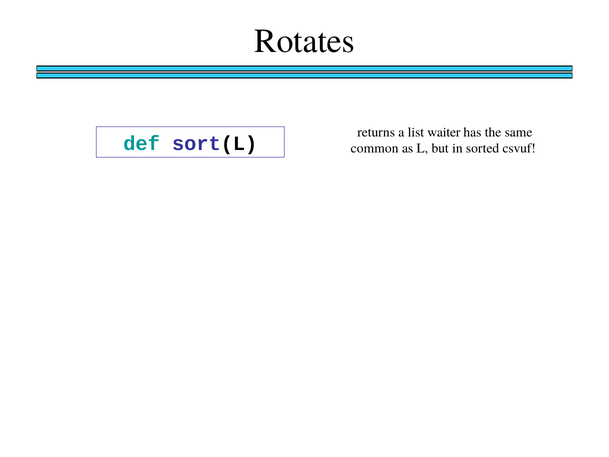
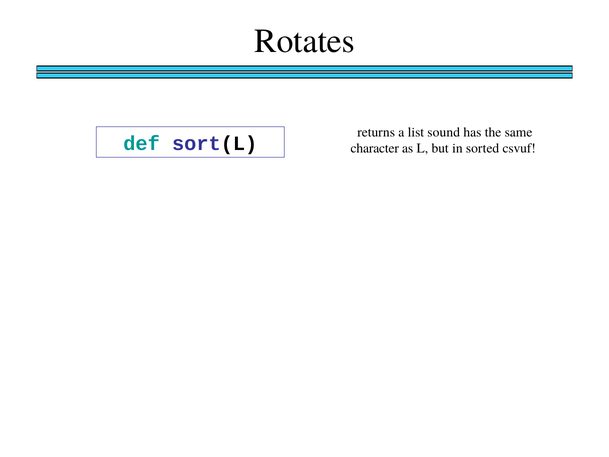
waiter: waiter -> sound (444, 132)
common: common -> character (375, 148)
